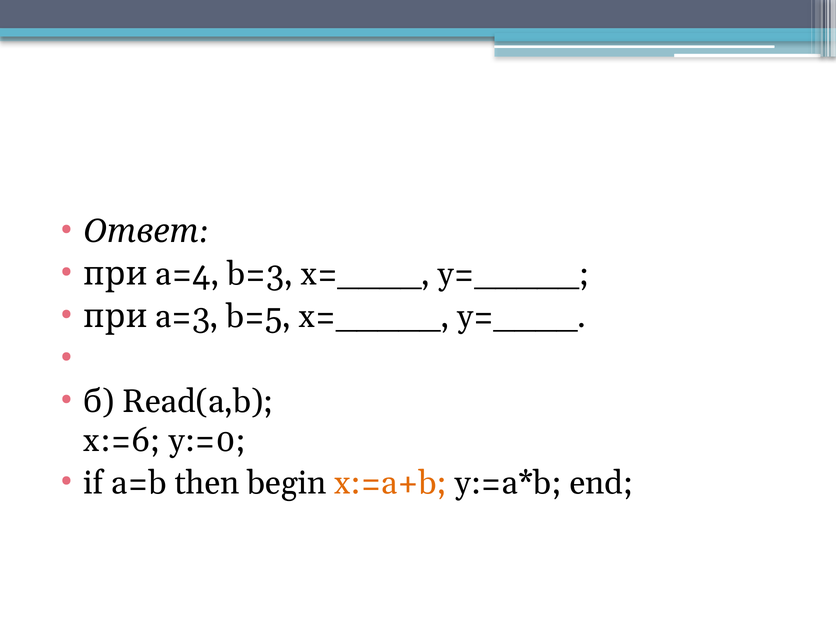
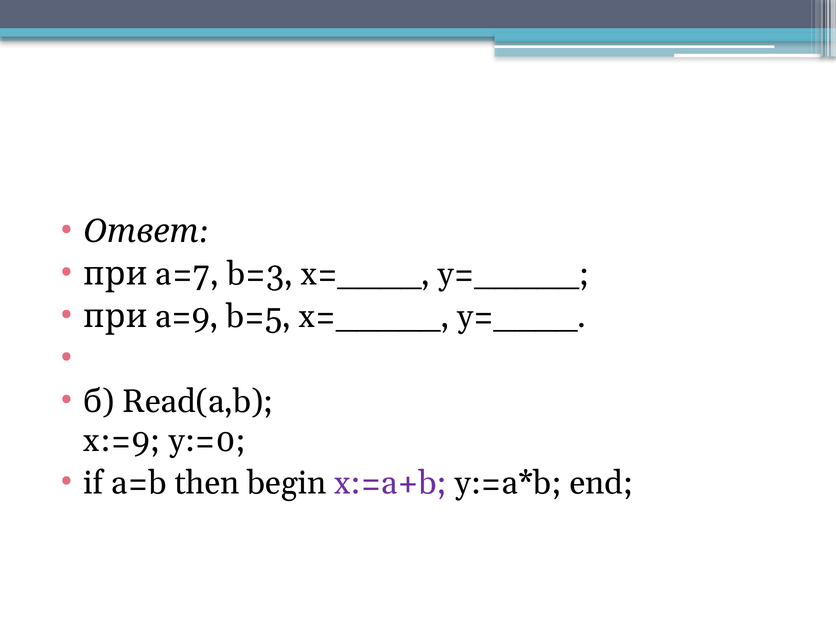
a=4: a=4 -> a=7 (187, 274)
a=3: a=3 -> a=9 (187, 317)
x:=6: x:=6 -> x:=9 (122, 441)
x:=a+b colour: orange -> purple (391, 483)
